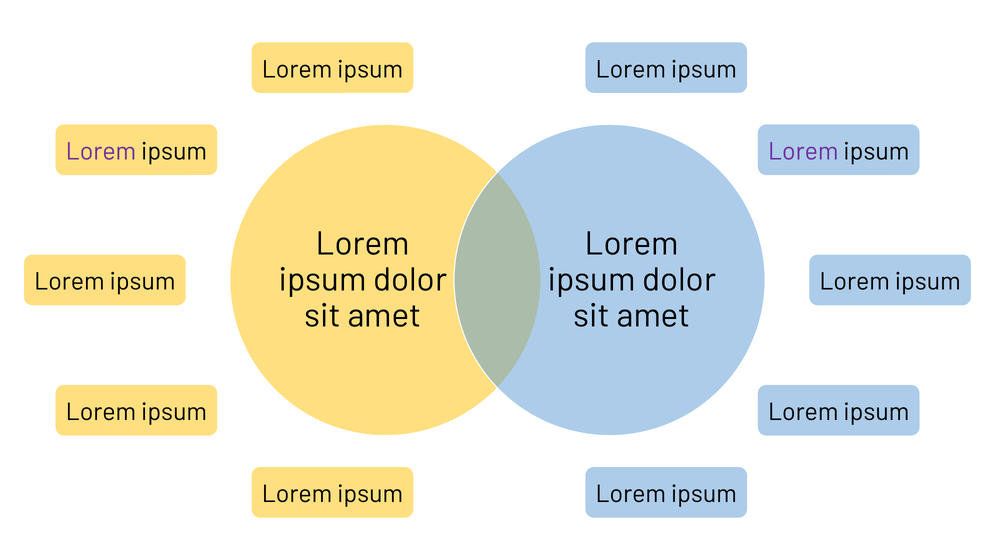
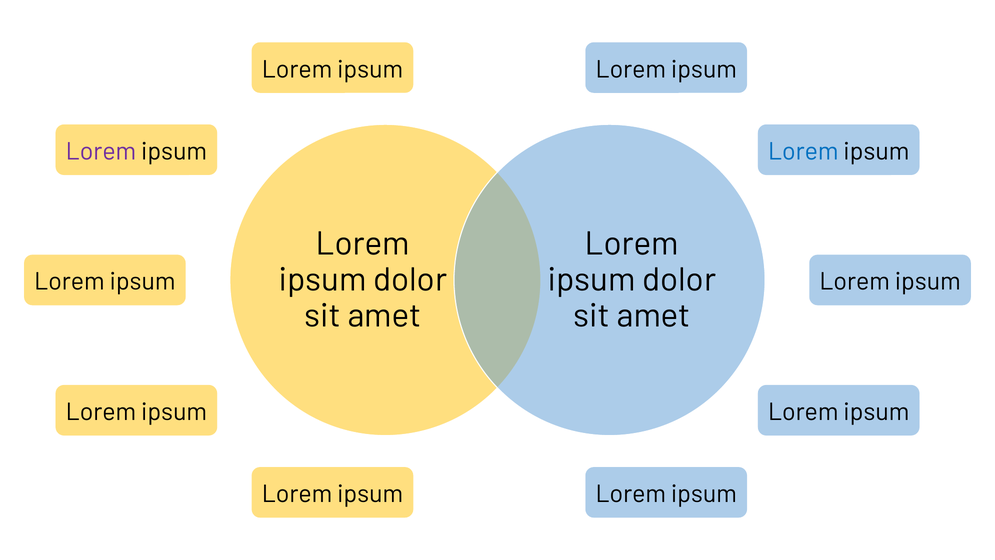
Lorem colour: purple -> blue (803, 151)
